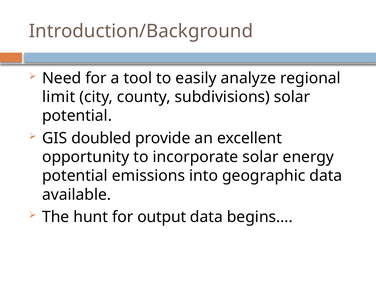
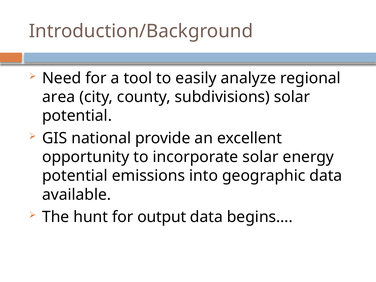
limit: limit -> area (59, 97)
doubled: doubled -> national (101, 138)
